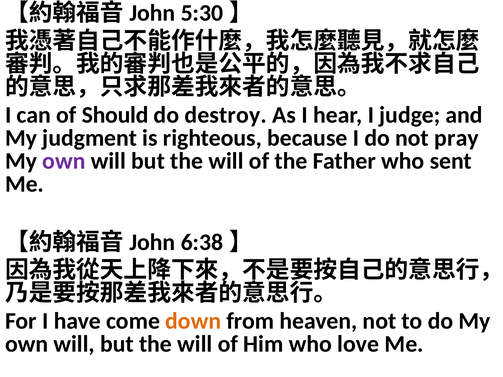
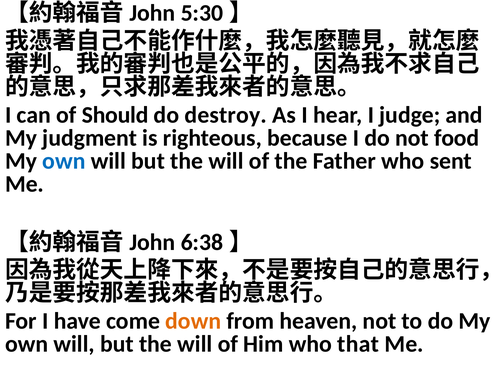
pray: pray -> food (457, 138)
own colour: purple -> blue (64, 161)
love: love -> that (358, 344)
